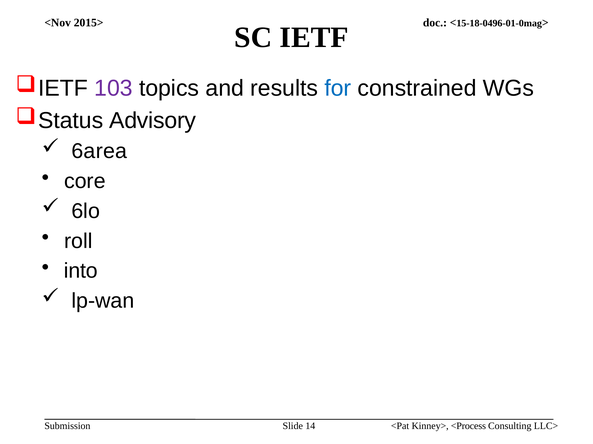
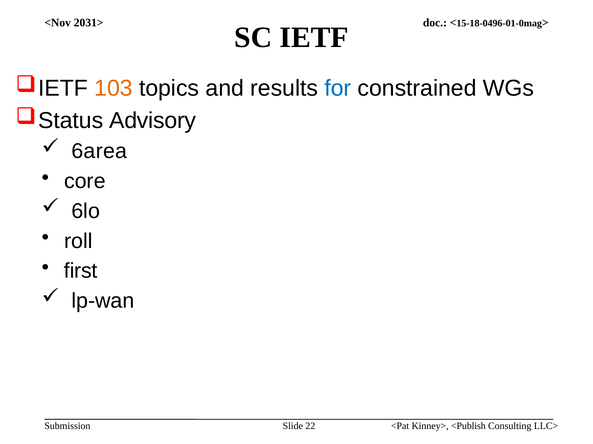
2015>: 2015> -> 2031> (89, 23)
103 colour: purple -> orange (113, 88)
into: into -> first (81, 271)
14: 14 -> 22 (310, 427)
<Process: <Process -> <Publish (468, 427)
